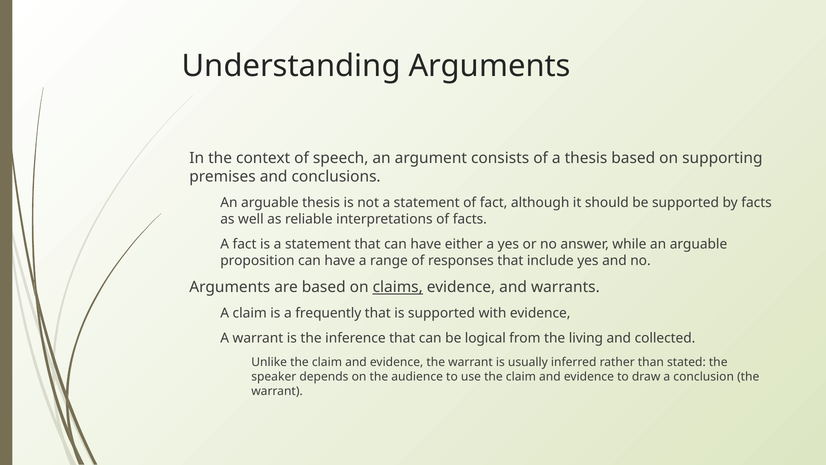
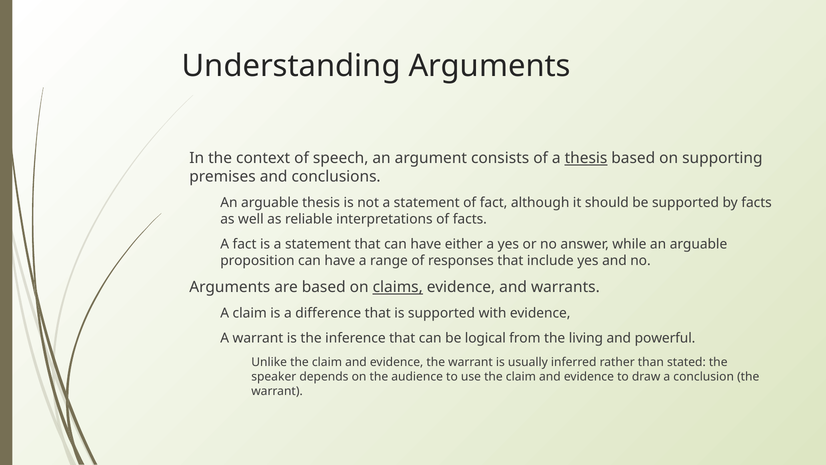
thesis underline: none -> present (586, 158)
frequently: frequently -> difference (328, 313)
collected: collected -> powerful (665, 338)
